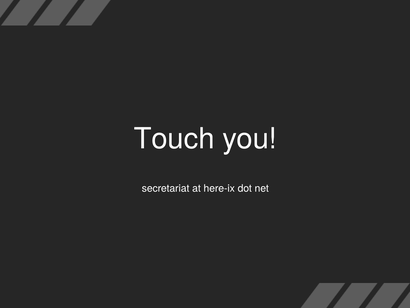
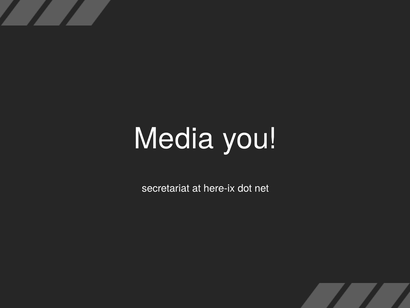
Touch: Touch -> Media (174, 139)
